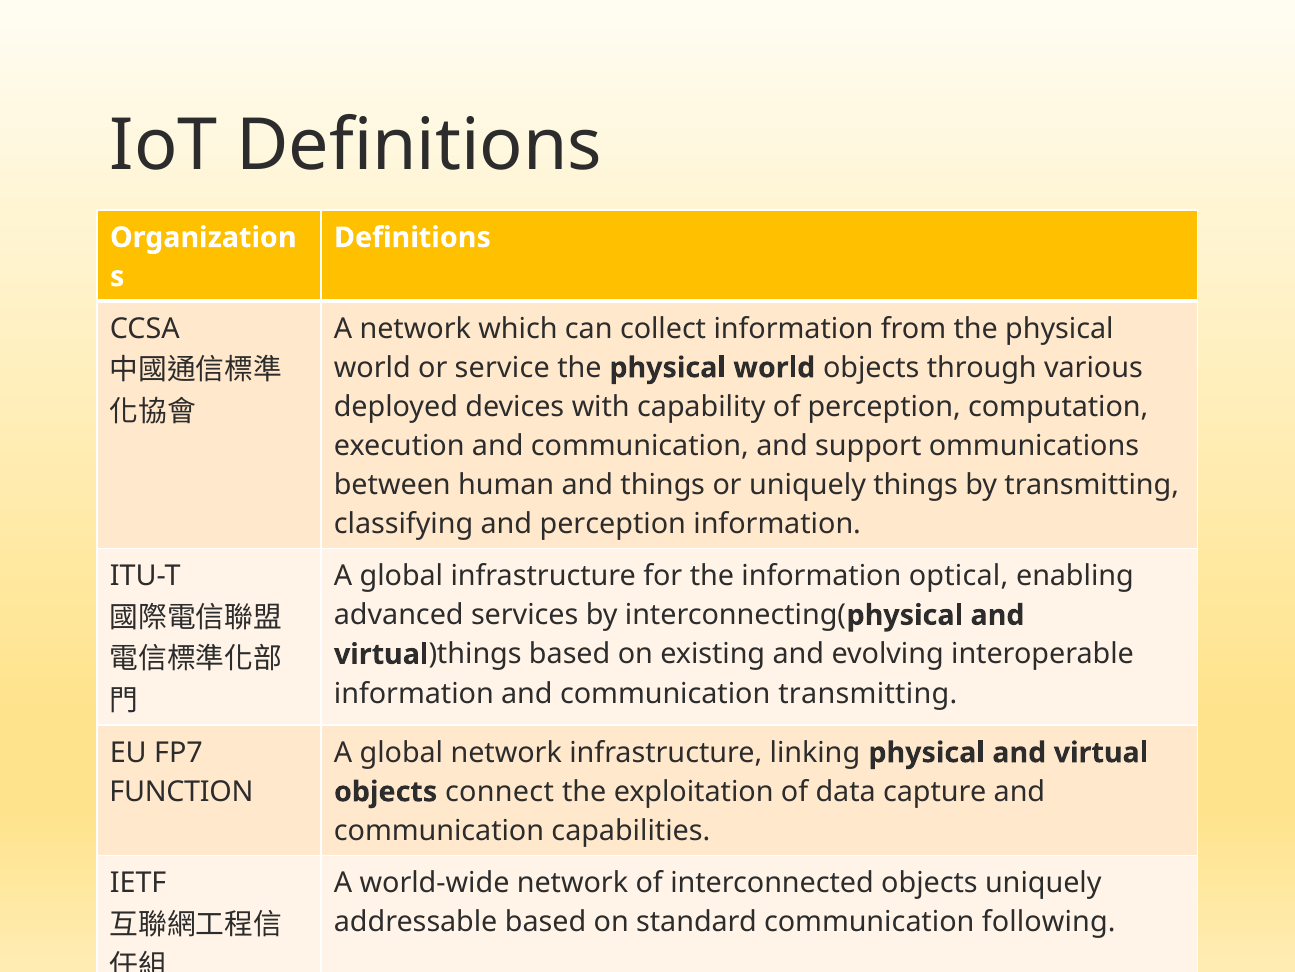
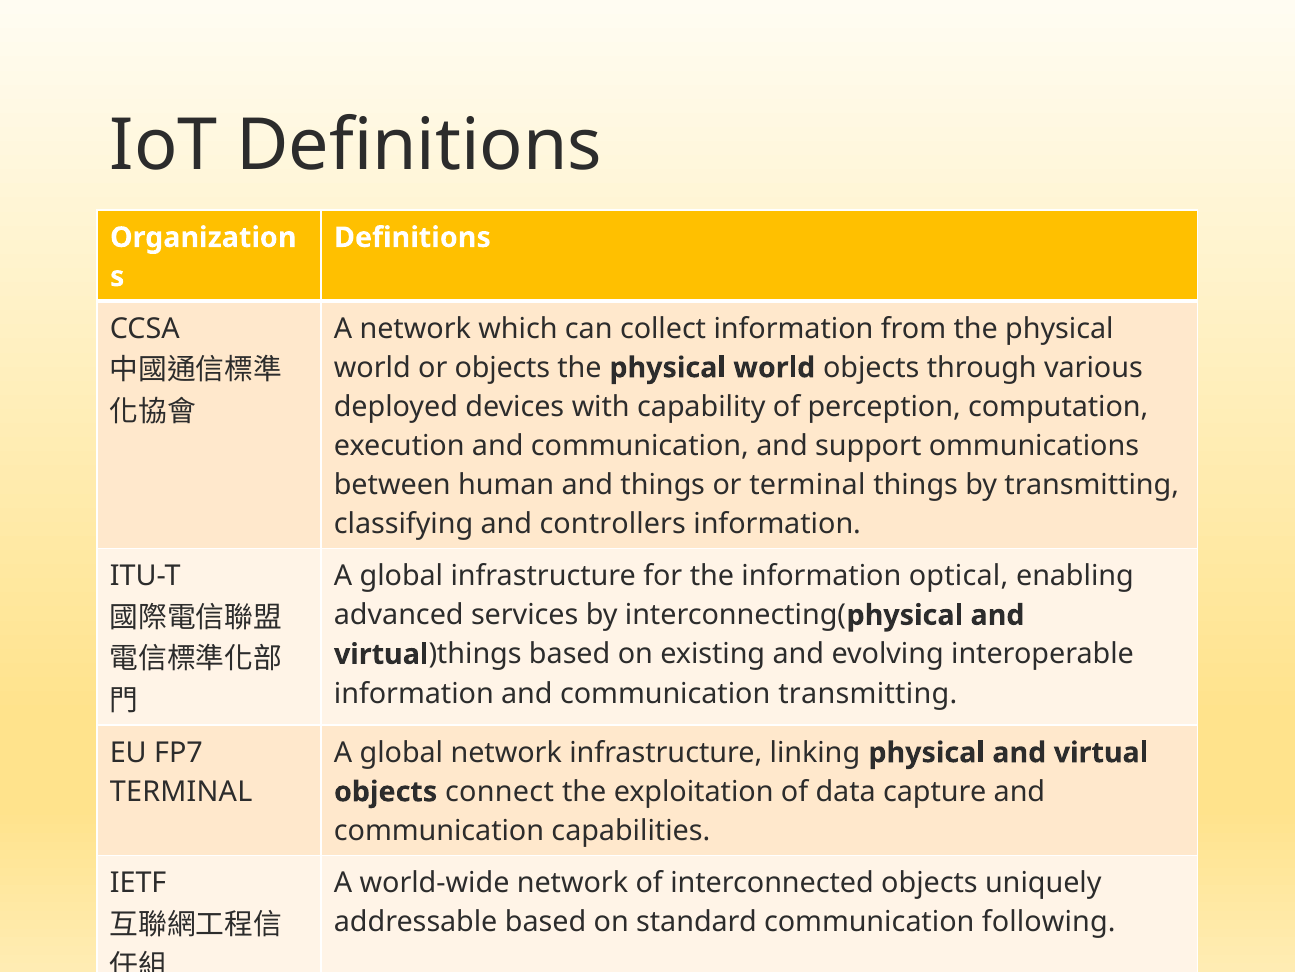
or service: service -> objects (502, 368)
or uniquely: uniquely -> terminal (807, 485)
and perception: perception -> controllers (613, 524)
FUNCTION: FUNCTION -> TERMINAL (181, 791)
